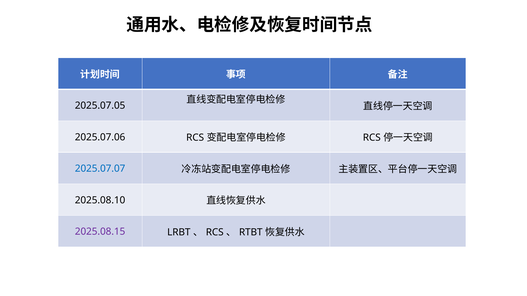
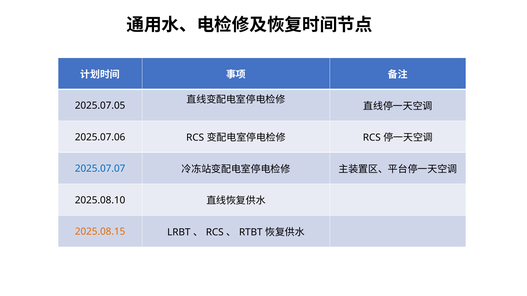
2025.08.15 colour: purple -> orange (100, 232)
